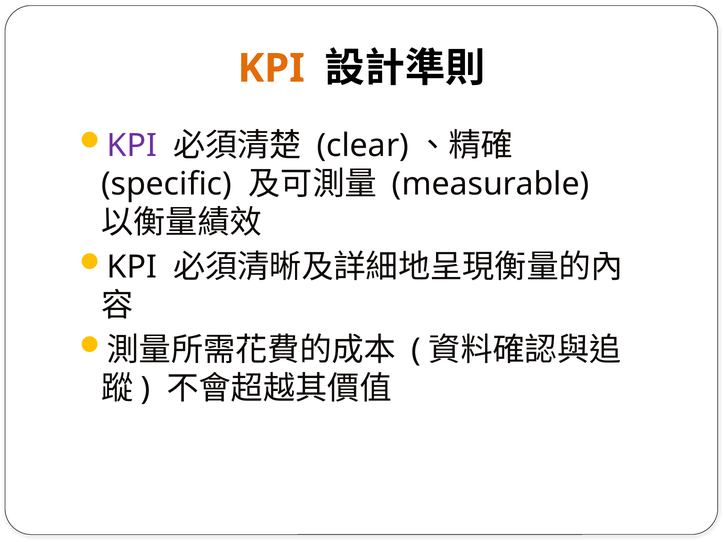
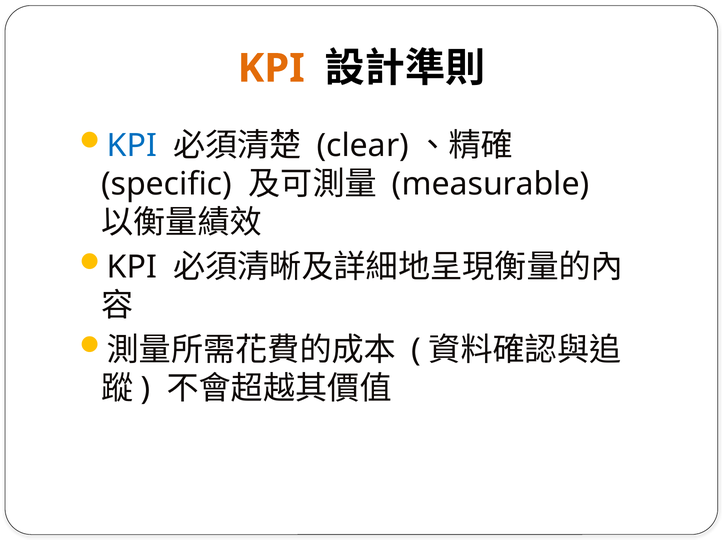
KPI colour: purple -> blue (132, 146)
